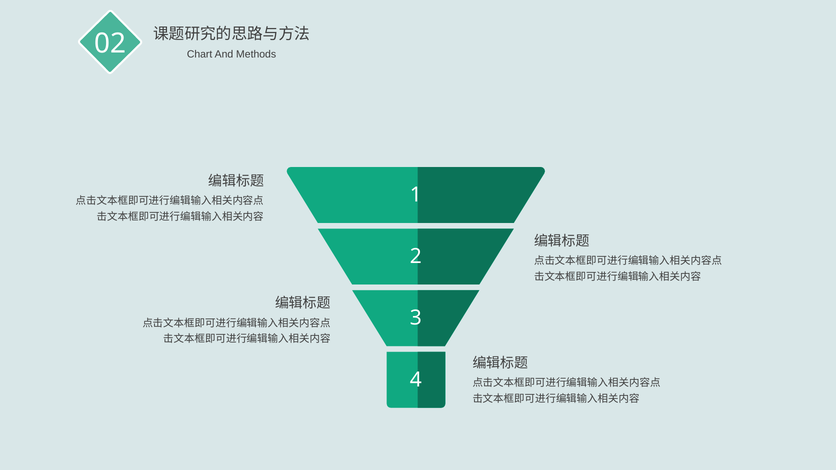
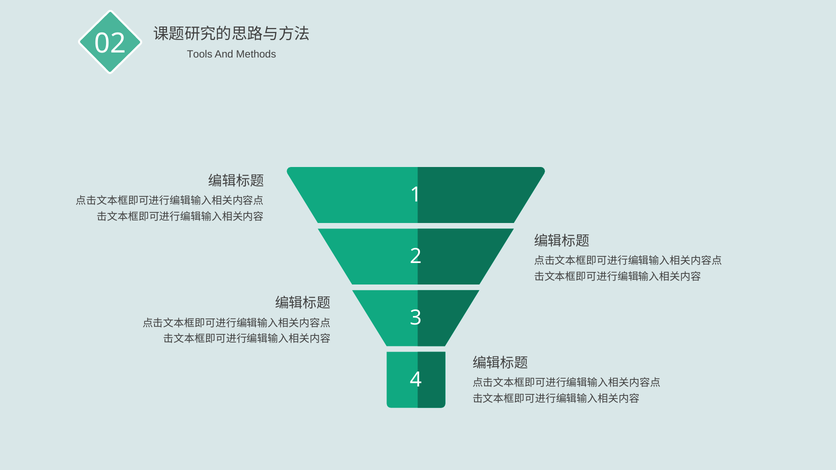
Chart: Chart -> Tools (200, 54)
